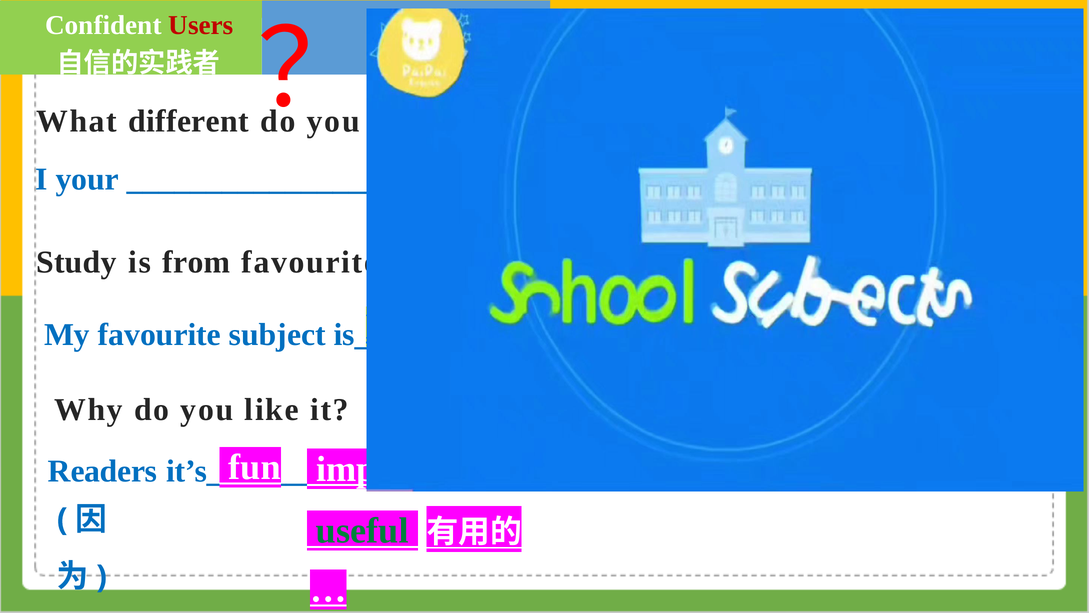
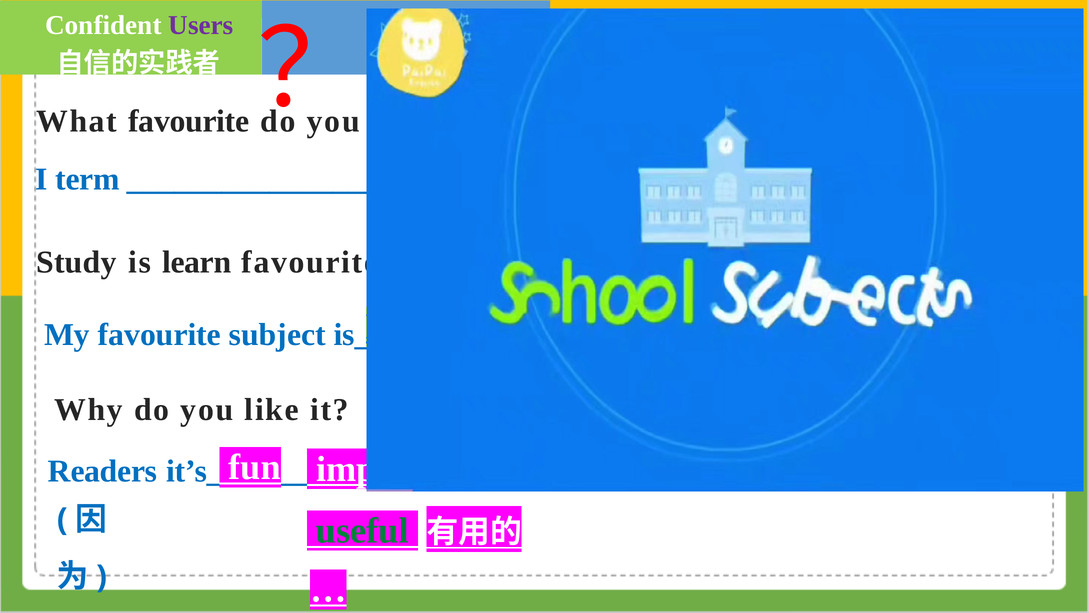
Users colour: red -> purple (201, 25)
What different: different -> favourite (189, 121)
I your: your -> term (87, 179)
is from: from -> learn (197, 262)
